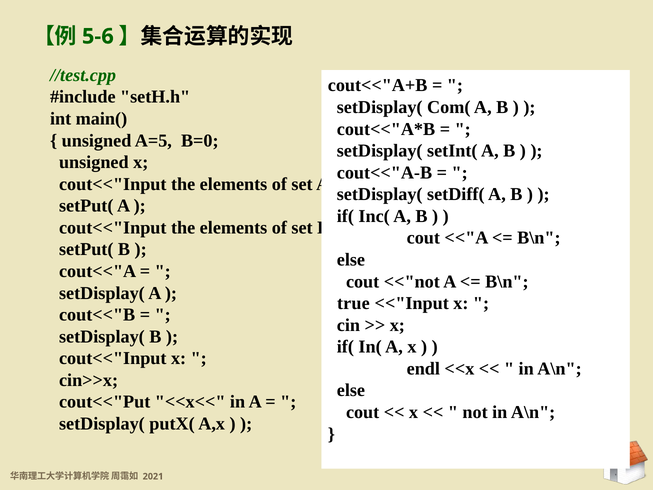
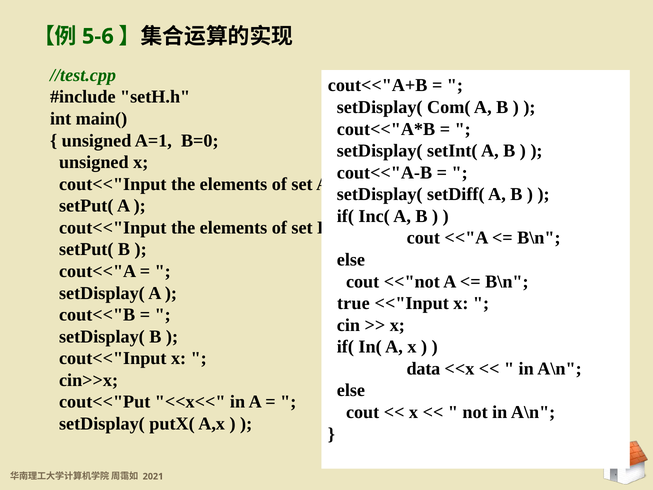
A=5: A=5 -> A=1 (153, 140)
endl: endl -> data (423, 368)
